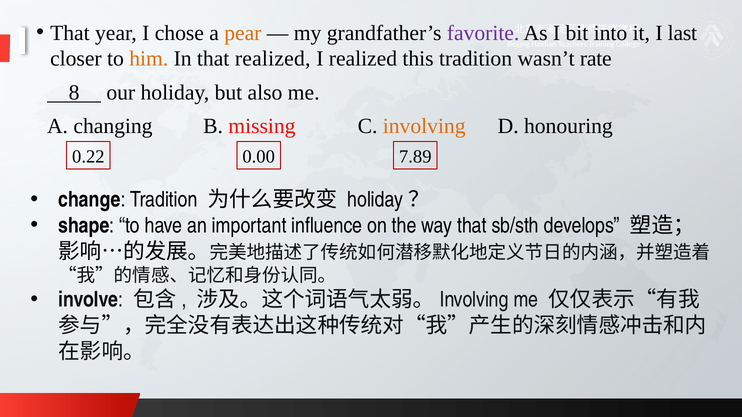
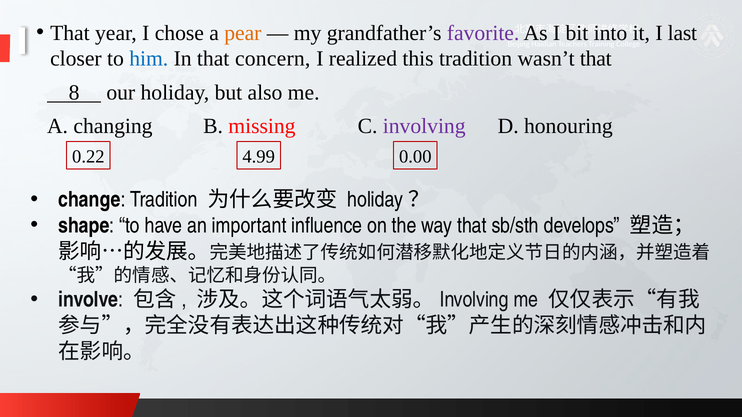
him colour: orange -> blue (149, 59)
that realized: realized -> concern (273, 59)
wasn’t rate: rate -> that (596, 59)
involving colour: orange -> purple (424, 126)
0.00: 0.00 -> 4.99 (259, 157)
7.89: 7.89 -> 0.00 (415, 157)
